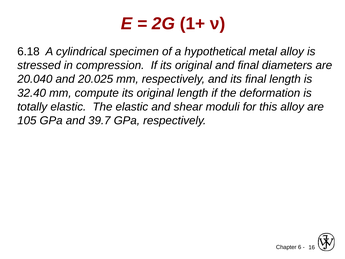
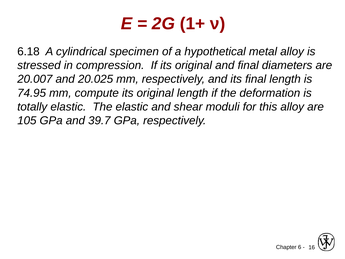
20.040: 20.040 -> 20.007 (35, 79)
32.40: 32.40 -> 74.95 (32, 93)
